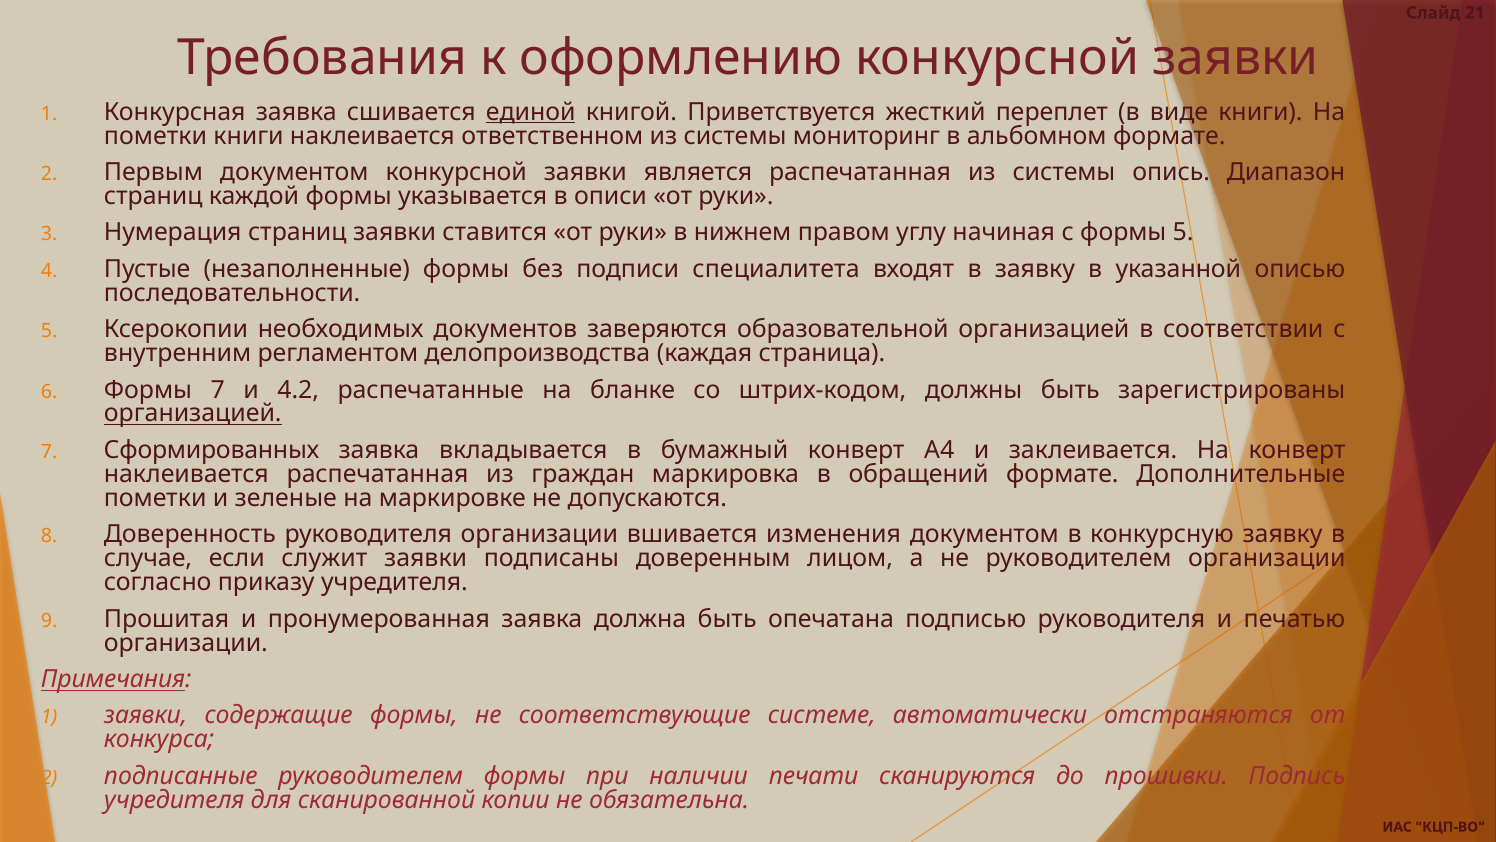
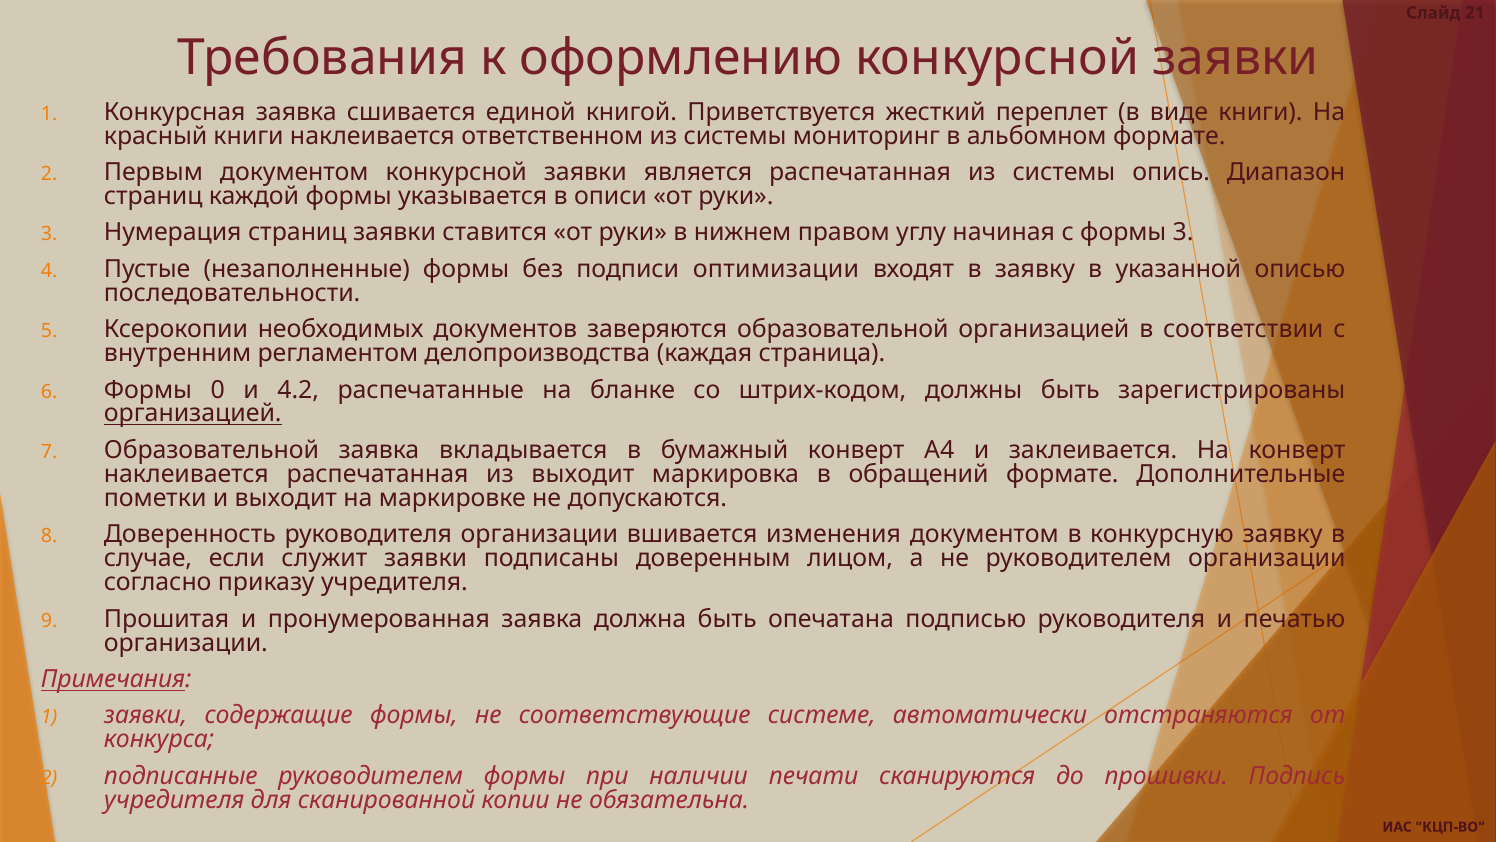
единой underline: present -> none (531, 112)
пометки: пометки -> красный (156, 136)
формы 5: 5 -> 3 (1183, 232)
специалитета: специалитета -> оптимизации (776, 269)
Формы 7: 7 -> 0 (218, 390)
Сформированных: Сформированных -> Образовательной (211, 450)
из граждан: граждан -> выходит (583, 474)
и зеленые: зеленые -> выходит (286, 498)
